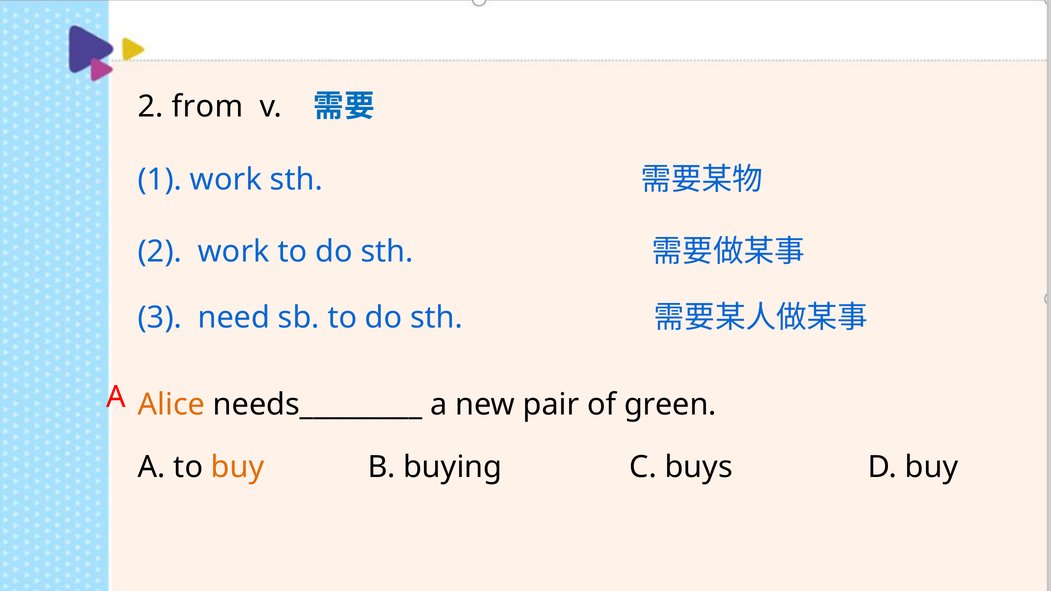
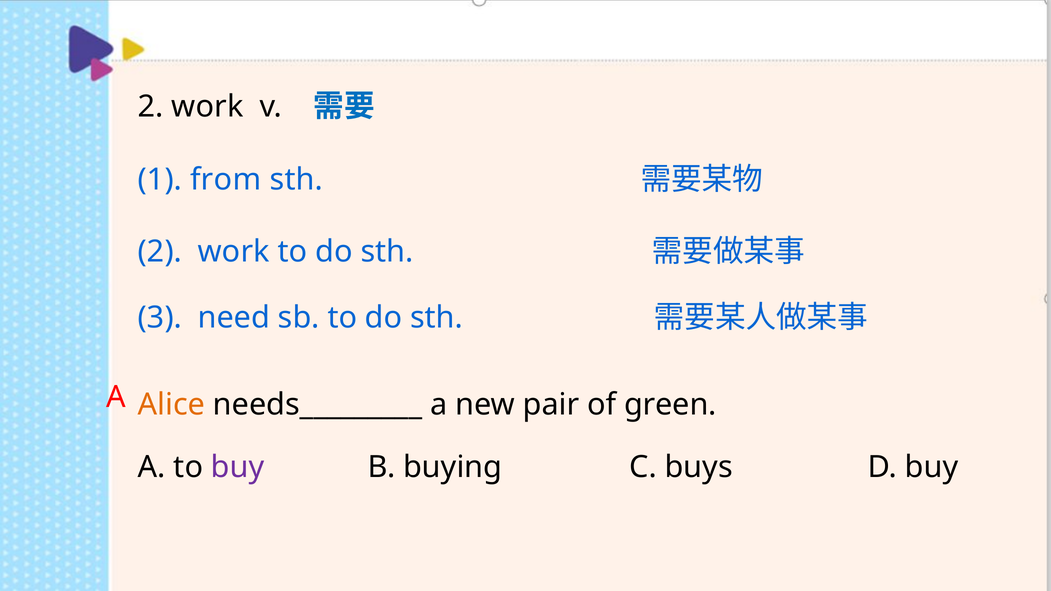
from: from -> work (208, 107)
1 work: work -> from (226, 180)
buy colour: orange -> purple (238, 467)
